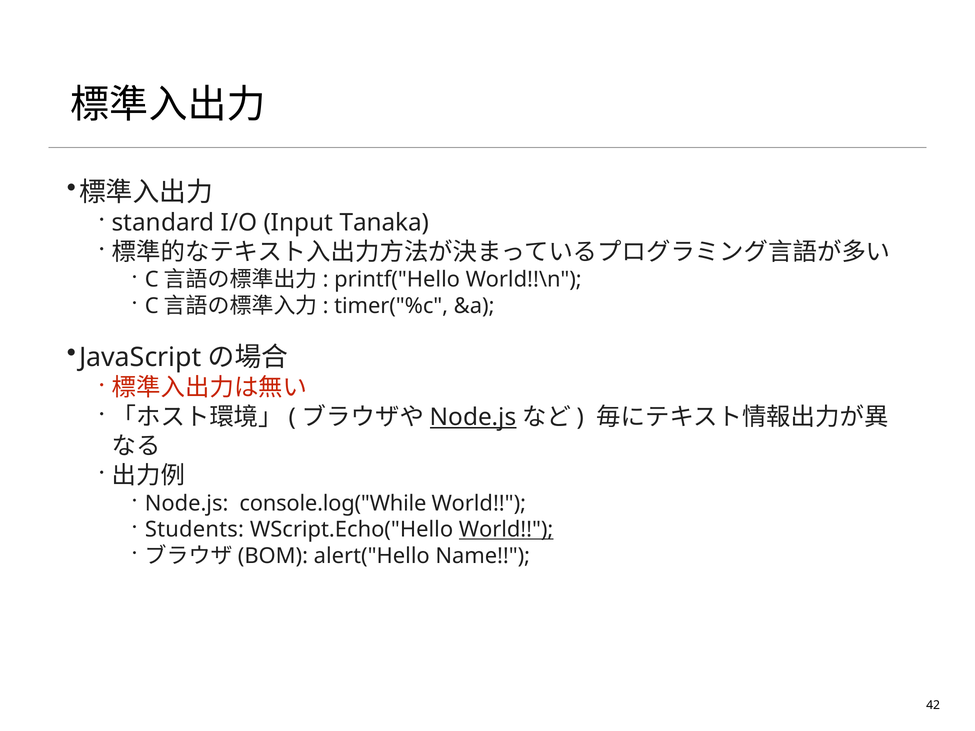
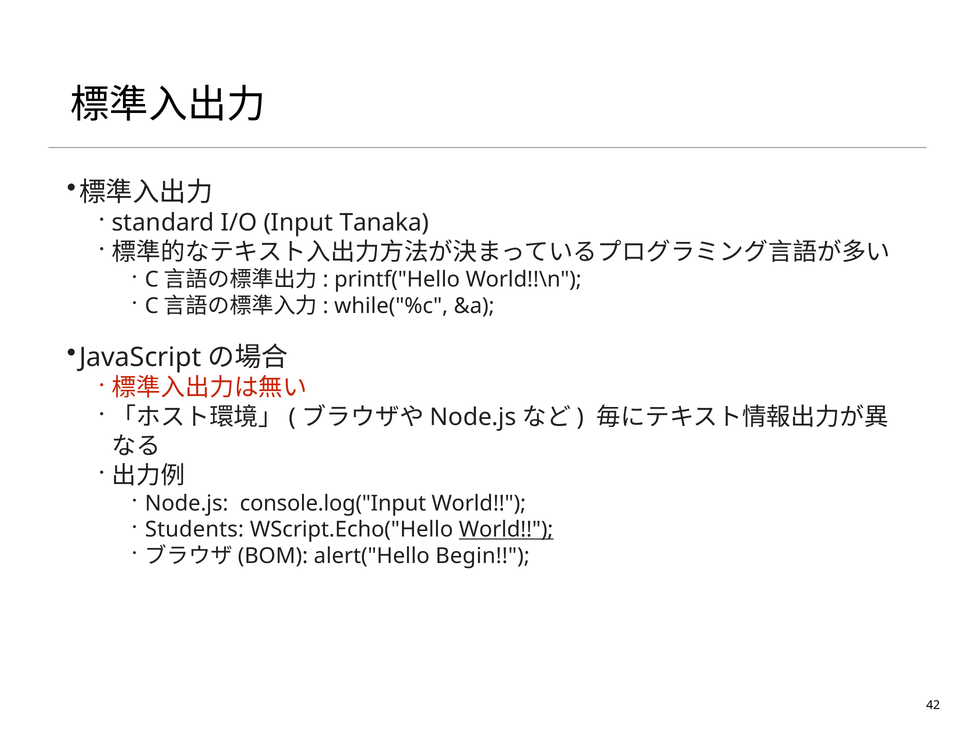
timer("%c: timer("%c -> while("%c (391, 306)
Node.js underline: present -> none (473, 417)
console.log("While: console.log("While -> console.log("Input (333, 503)
Name: Name -> Begin (483, 556)
